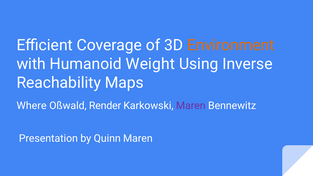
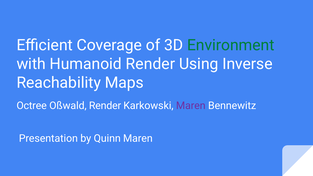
Environment colour: orange -> green (231, 45)
Humanoid Weight: Weight -> Render (150, 64)
Where: Where -> Octree (32, 106)
